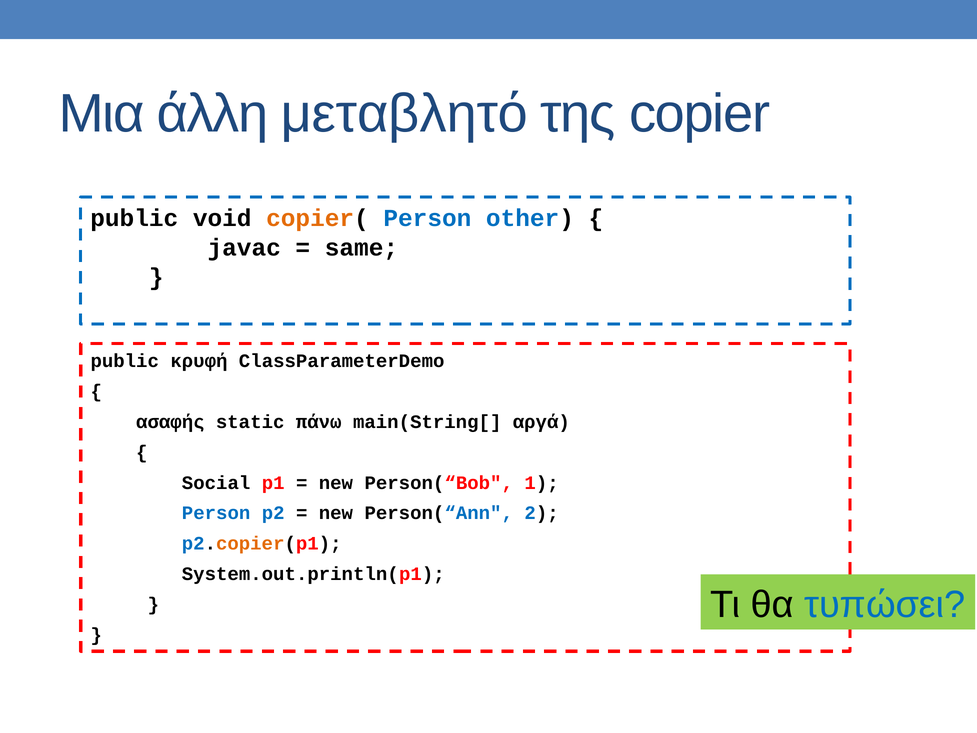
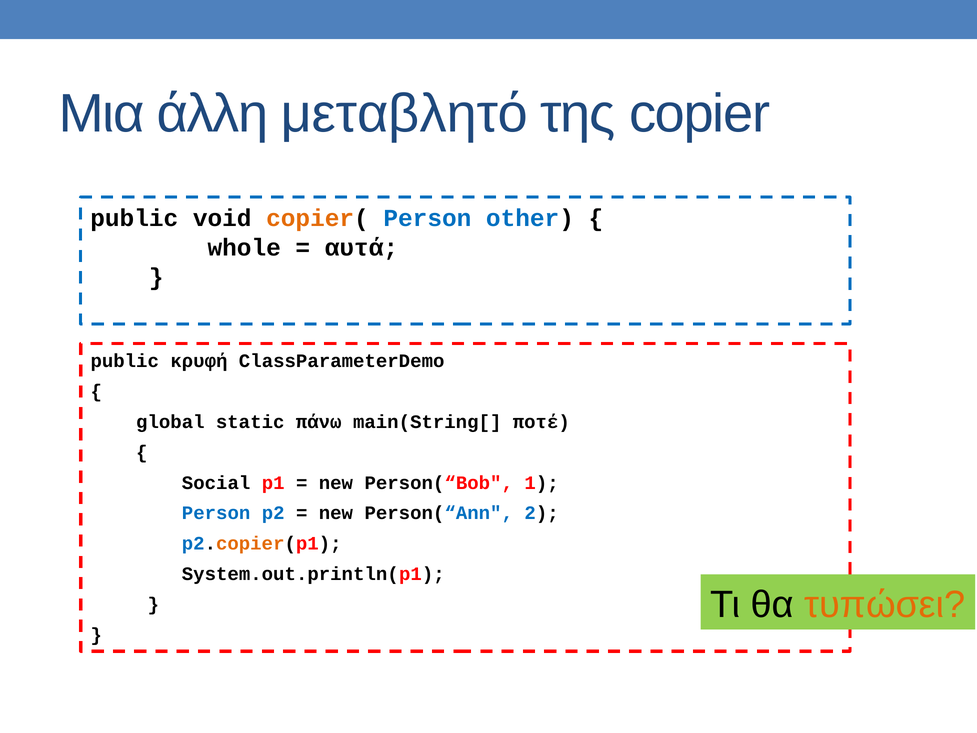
javac: javac -> whole (244, 248)
same: same -> αυτά (361, 248)
ασαφής: ασαφής -> global (170, 422)
αργά: αργά -> ποτέ (541, 422)
τυπώσει colour: blue -> orange (885, 604)
